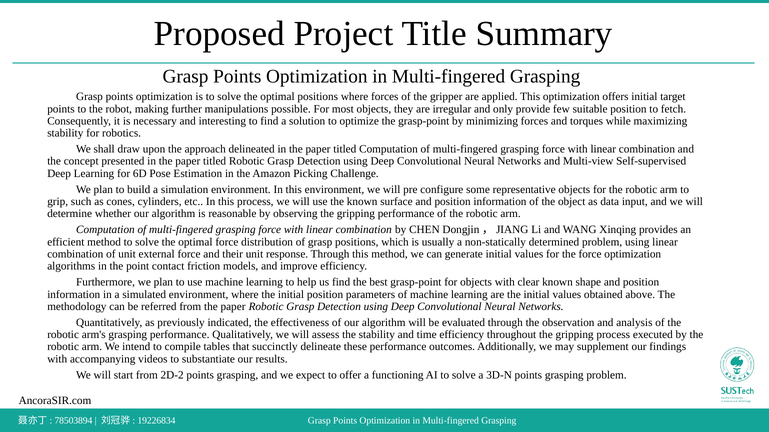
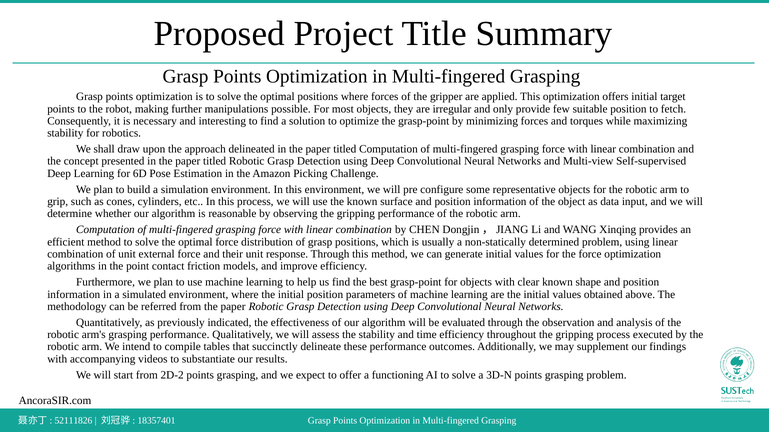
78503894: 78503894 -> 52111826 (73, 421)
19226834: 19226834 -> 18357401 (156, 421)
